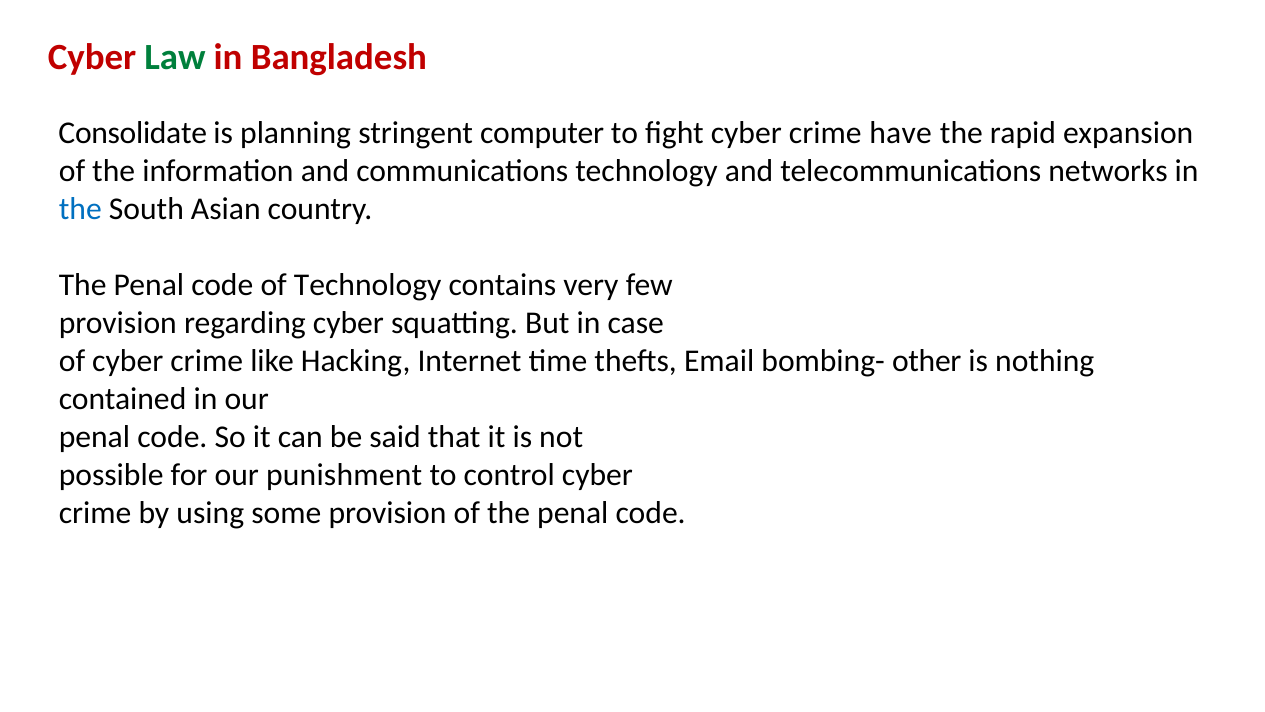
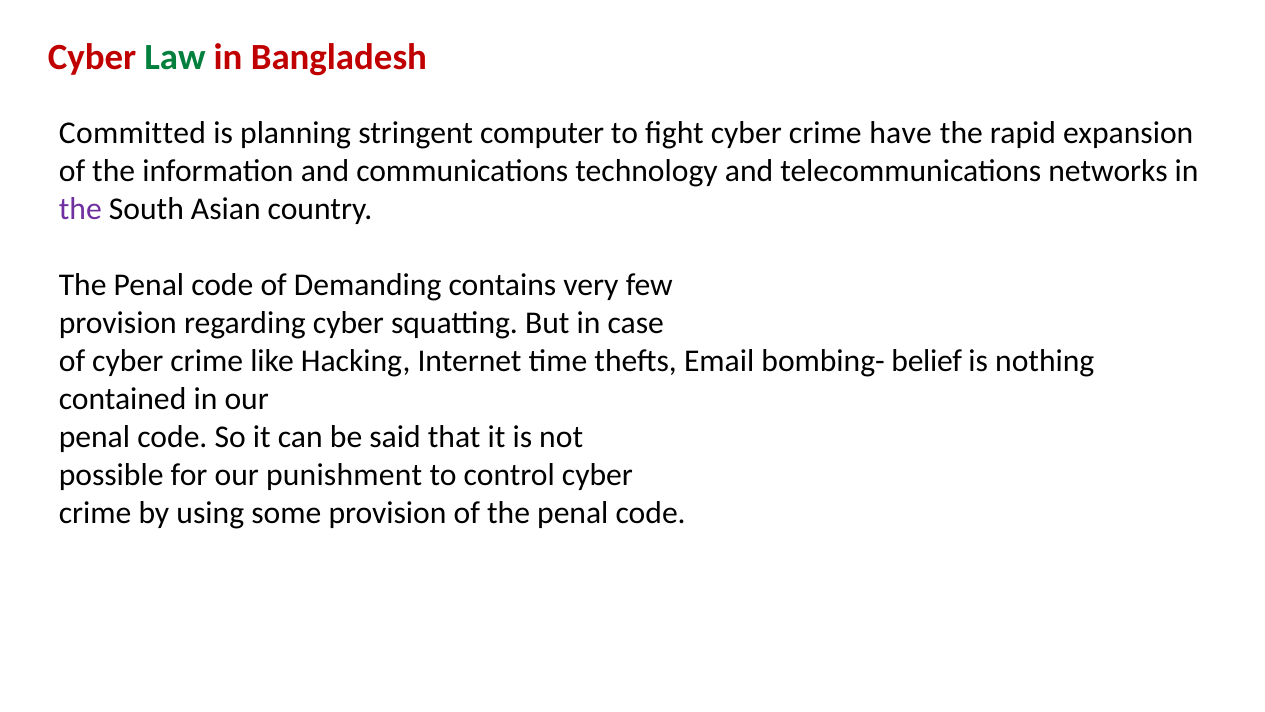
Consolidate: Consolidate -> Committed (132, 133)
the colour: blue -> purple (80, 209)
of Technology: Technology -> Demanding (368, 285)
other: other -> belief (927, 361)
